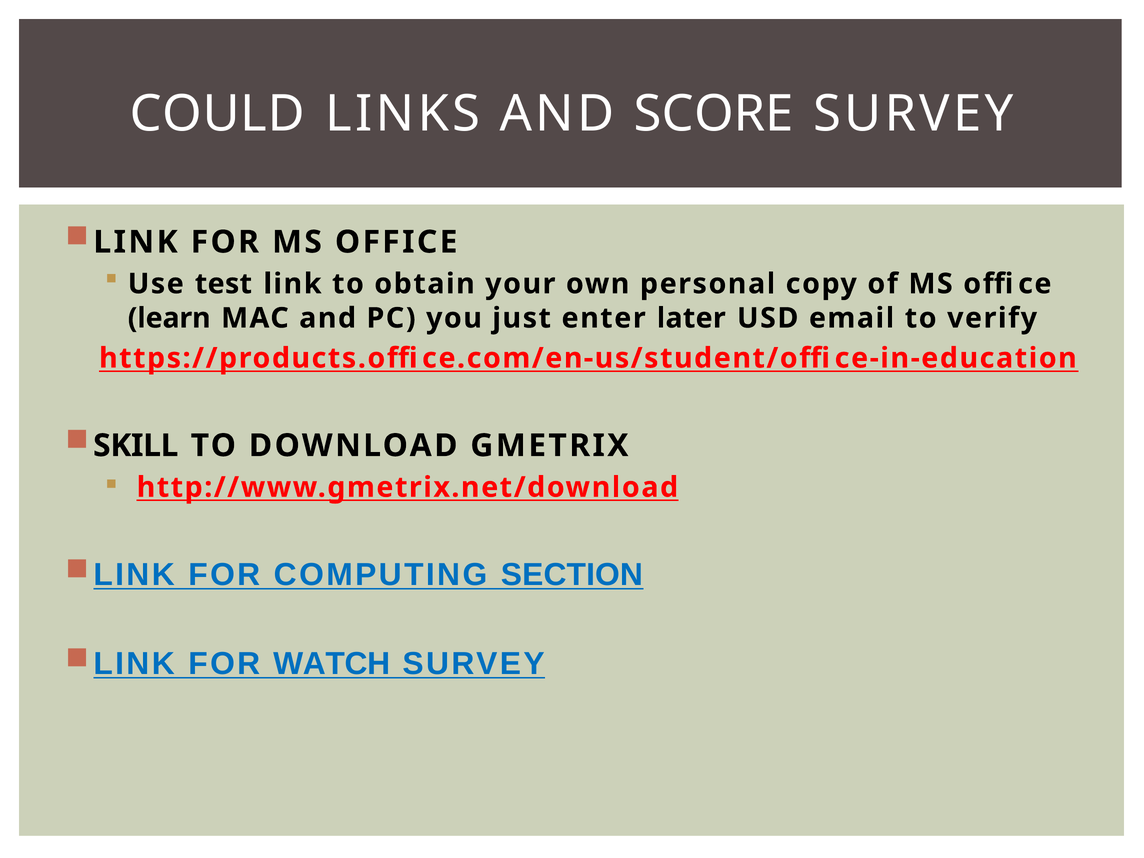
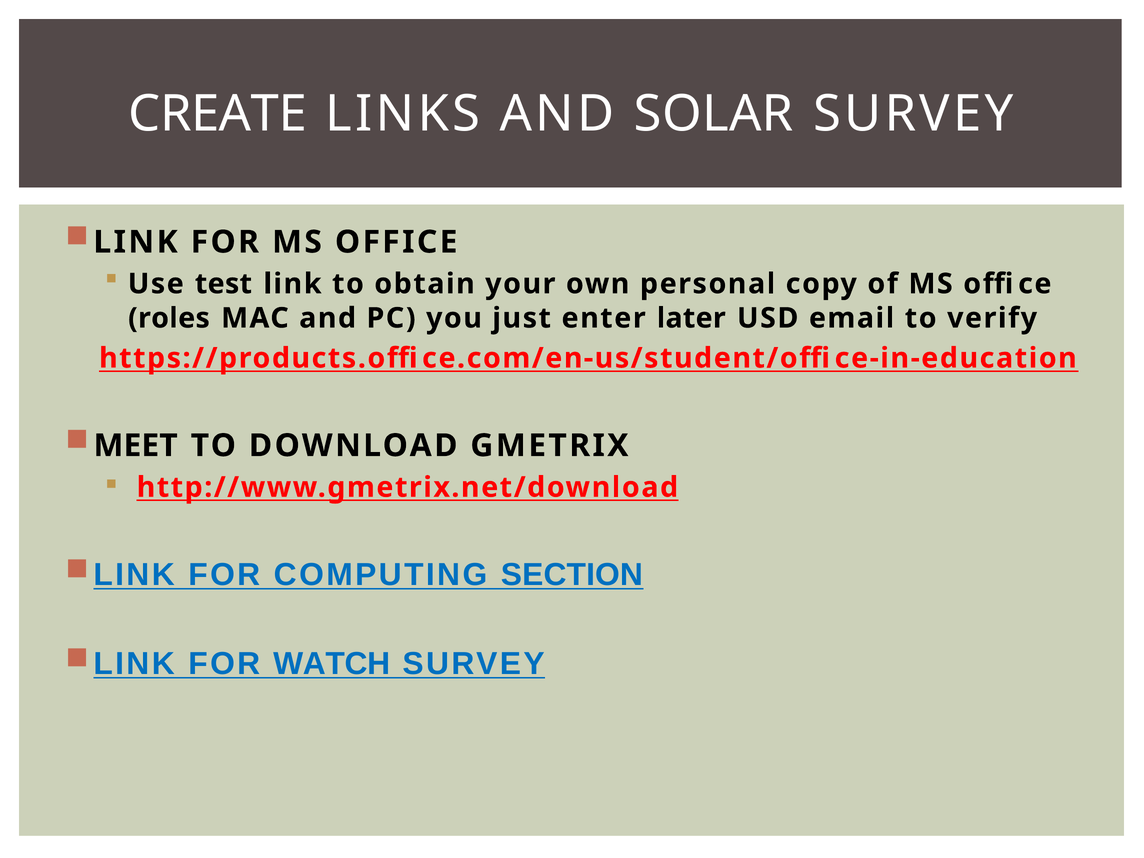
COULD: COULD -> CREATE (218, 114)
SCORE: SCORE -> SOLAR (714, 114)
learn: learn -> roles (169, 318)
SKILL: SKILL -> MEET (136, 446)
